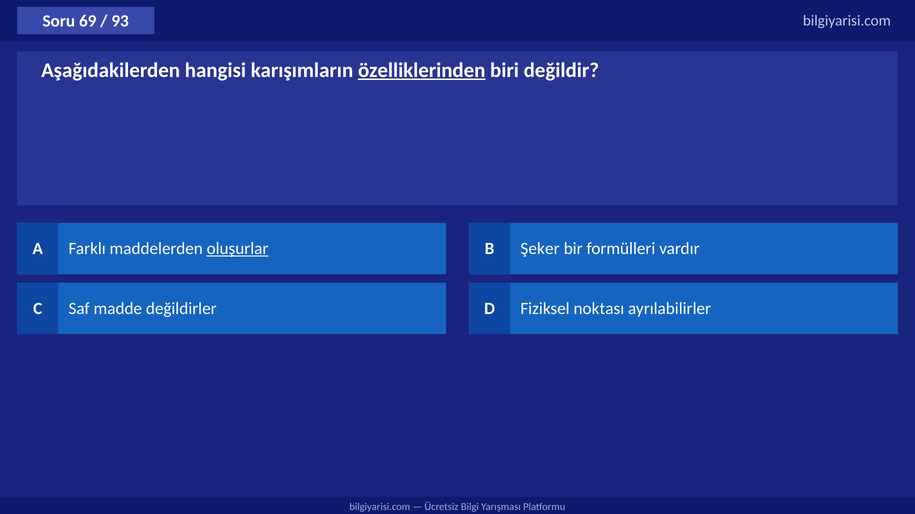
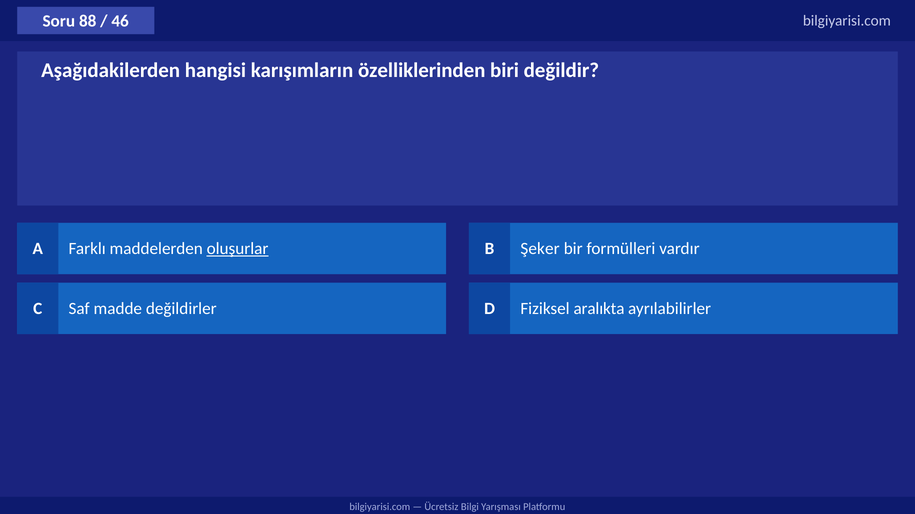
69: 69 -> 88 (88, 21)
93: 93 -> 46 (120, 21)
özelliklerinden underline: present -> none (422, 70)
noktası: noktası -> aralıkta (599, 309)
